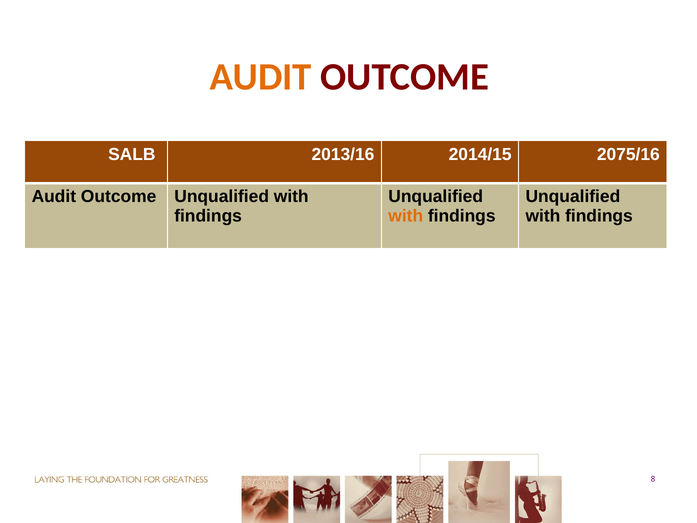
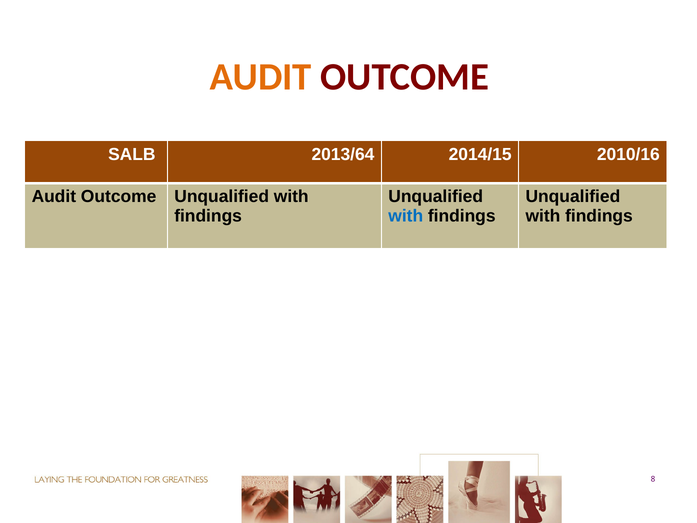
2013/16: 2013/16 -> 2013/64 (343, 154)
2075/16: 2075/16 -> 2010/16 (628, 154)
with colour: orange -> blue (406, 216)
